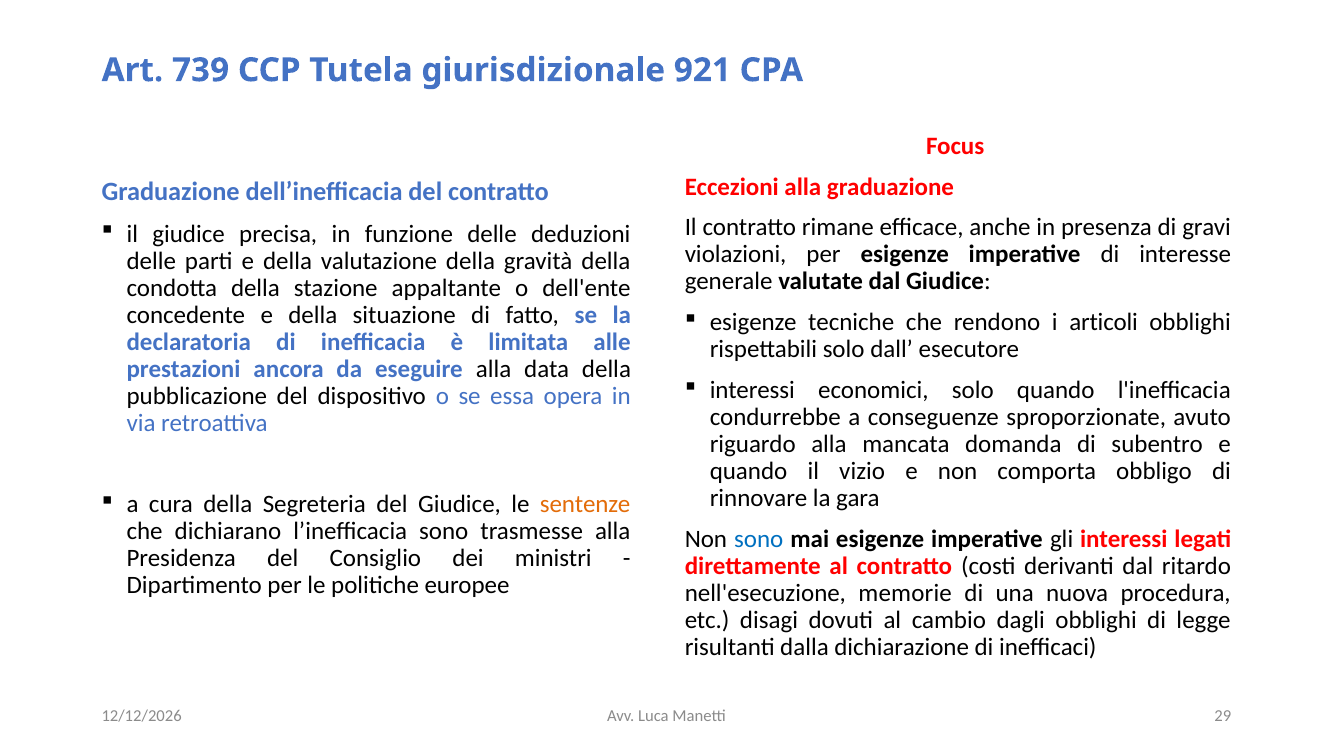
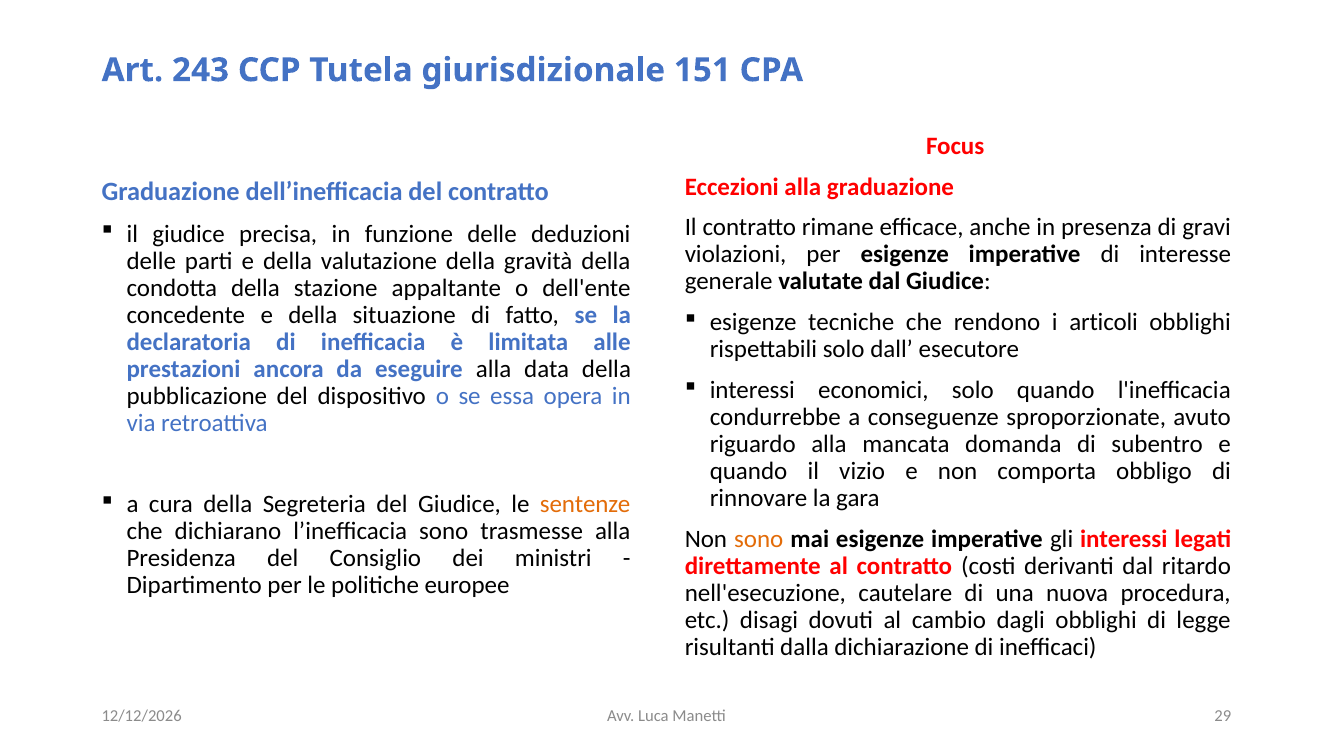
739: 739 -> 243 (201, 70)
921: 921 -> 151 (702, 70)
sono colour: blue -> orange (759, 539)
memorie: memorie -> cautelare (905, 593)
